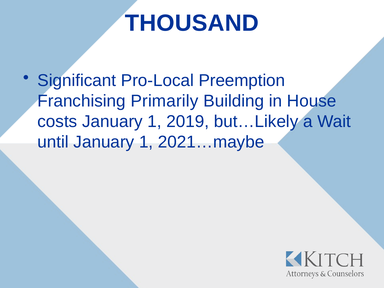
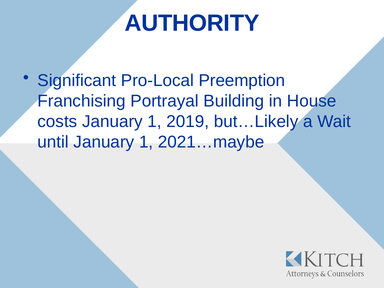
THOUSAND: THOUSAND -> AUTHORITY (192, 23)
Primarily: Primarily -> Portrayal (165, 101)
